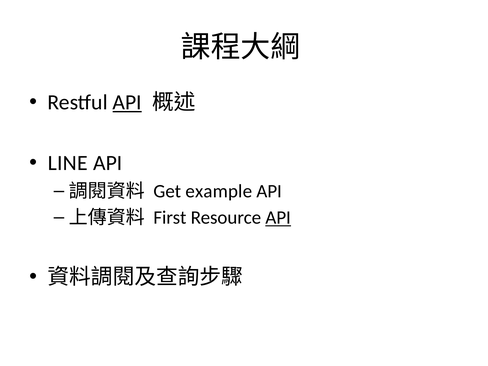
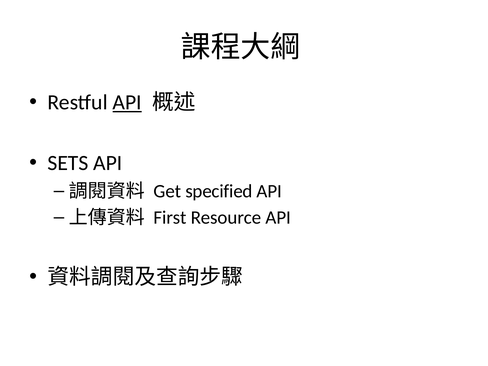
LINE: LINE -> SETS (68, 163)
example: example -> specified (219, 191)
API underline: present -> none (278, 218)
